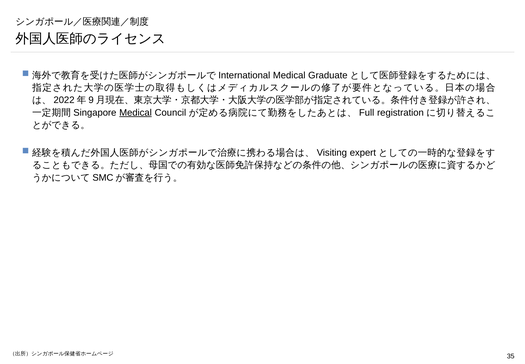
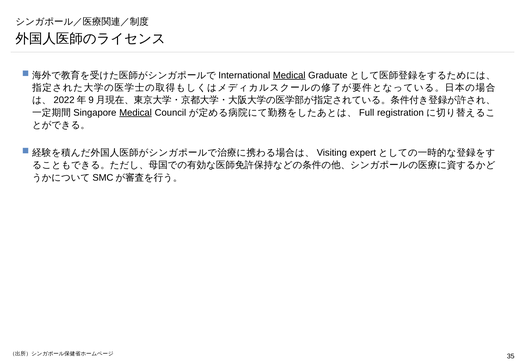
Medical underline: none -> present (289, 75)
